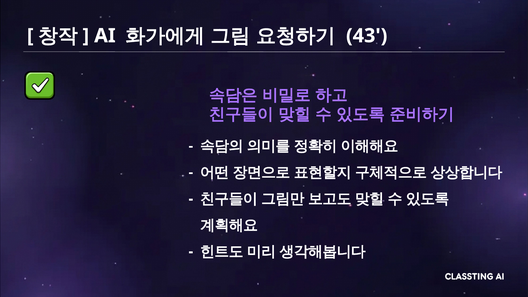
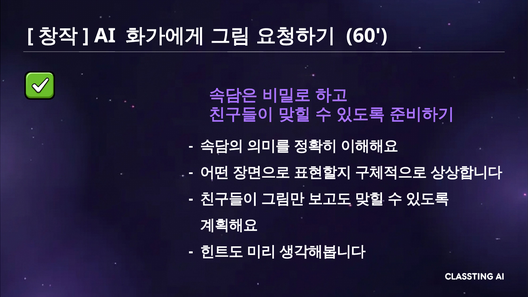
43: 43 -> 60 (367, 36)
